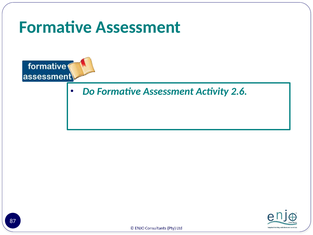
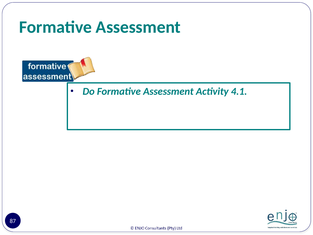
2.6: 2.6 -> 4.1 (239, 91)
